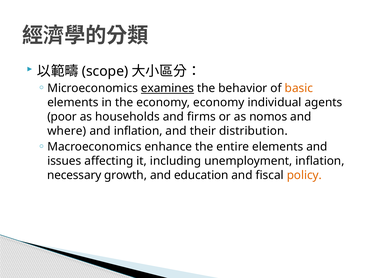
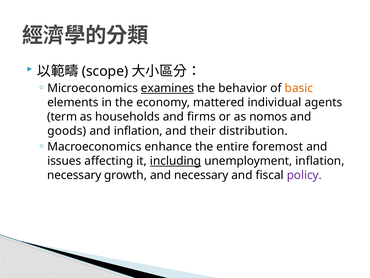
economy economy: economy -> mattered (219, 102)
poor: poor -> term (62, 116)
where: where -> goods (67, 131)
entire elements: elements -> foremost (278, 147)
including underline: none -> present (176, 161)
and education: education -> necessary (201, 175)
policy colour: orange -> purple (304, 175)
